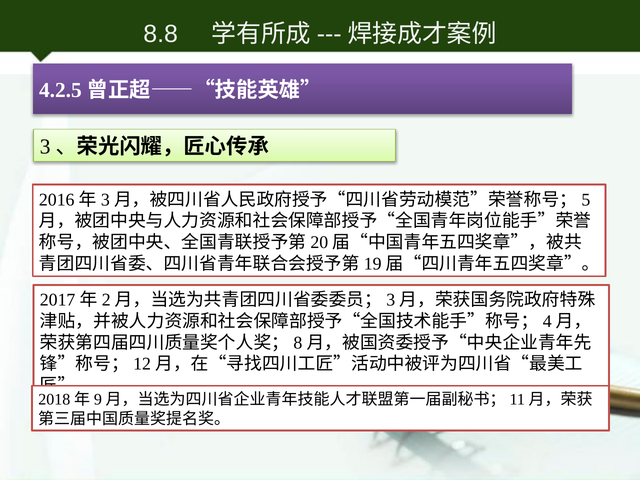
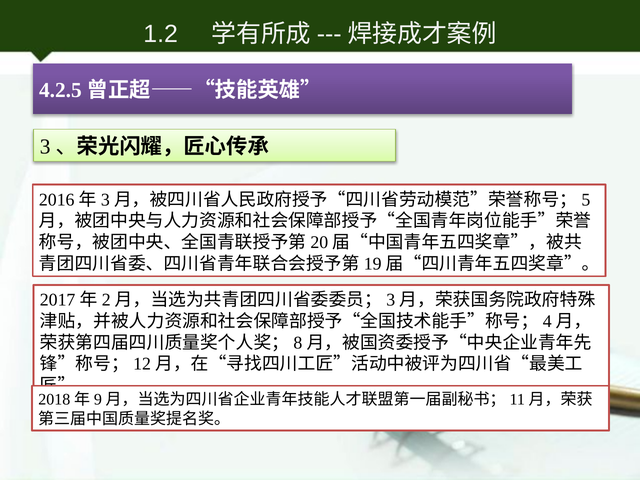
8.8: 8.8 -> 1.2 (161, 34)
